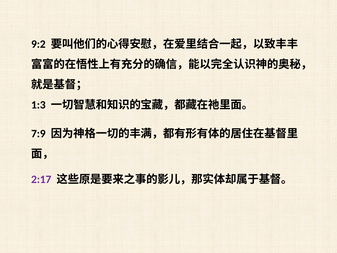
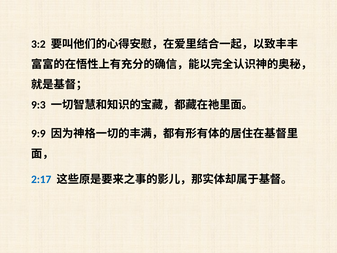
9:2: 9:2 -> 3:2 (38, 44)
1:3: 1:3 -> 9:3 (38, 105)
7:9: 7:9 -> 9:9 (38, 133)
2:17 colour: purple -> blue (41, 179)
